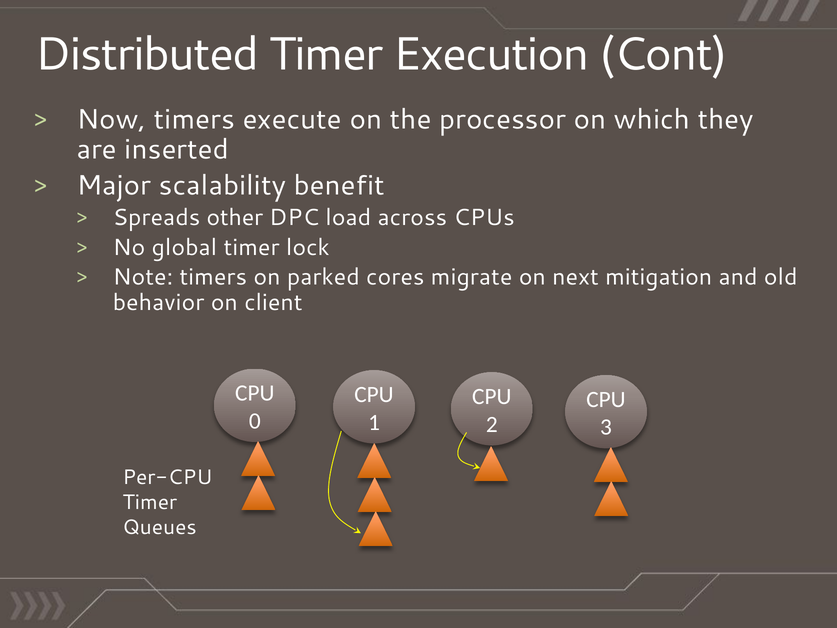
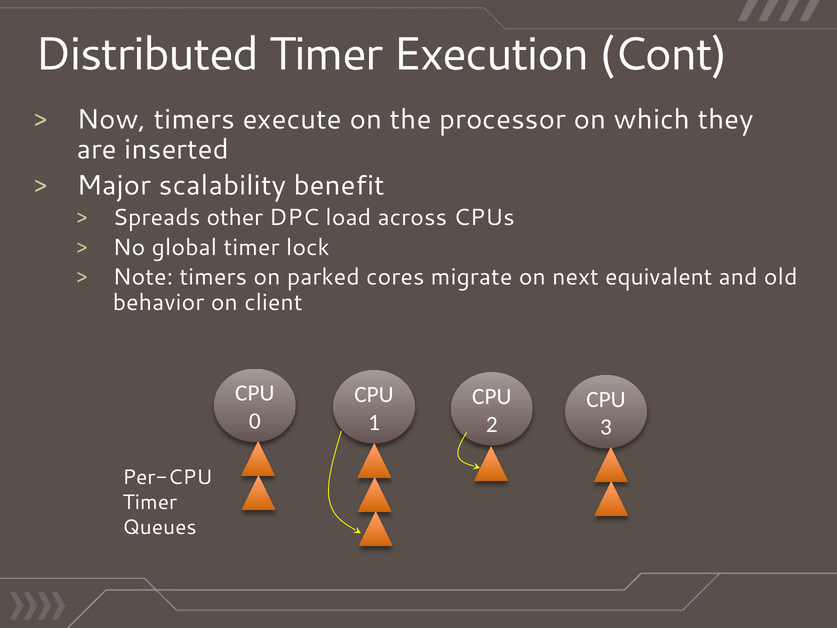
mitigation: mitigation -> equivalent (659, 277)
